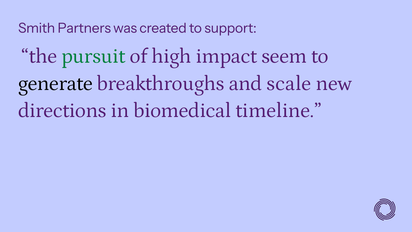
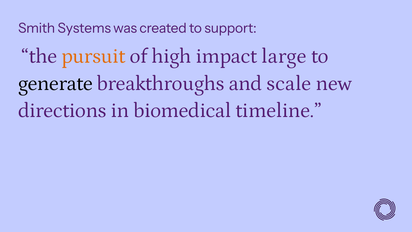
Partners: Partners -> Systems (84, 28)
pursuit colour: green -> orange (93, 56)
seem: seem -> large (284, 56)
